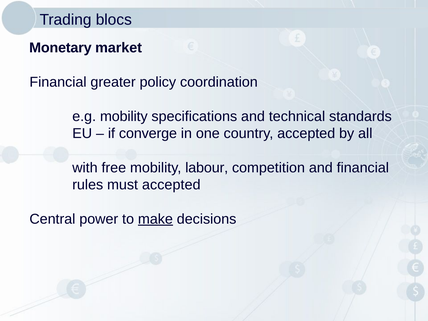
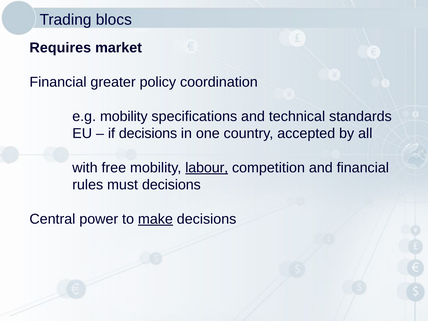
Monetary: Monetary -> Requires (60, 48)
if converge: converge -> decisions (148, 133)
labour underline: none -> present (207, 168)
must accepted: accepted -> decisions (171, 185)
